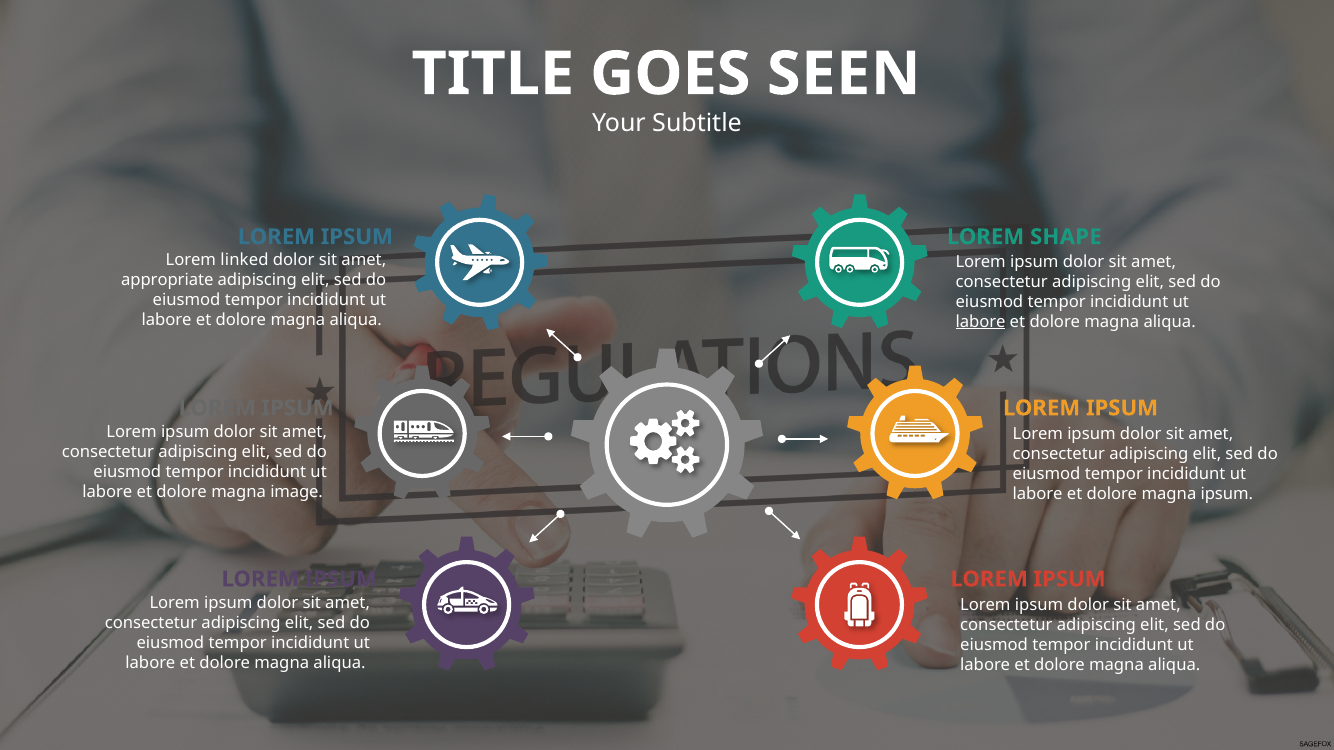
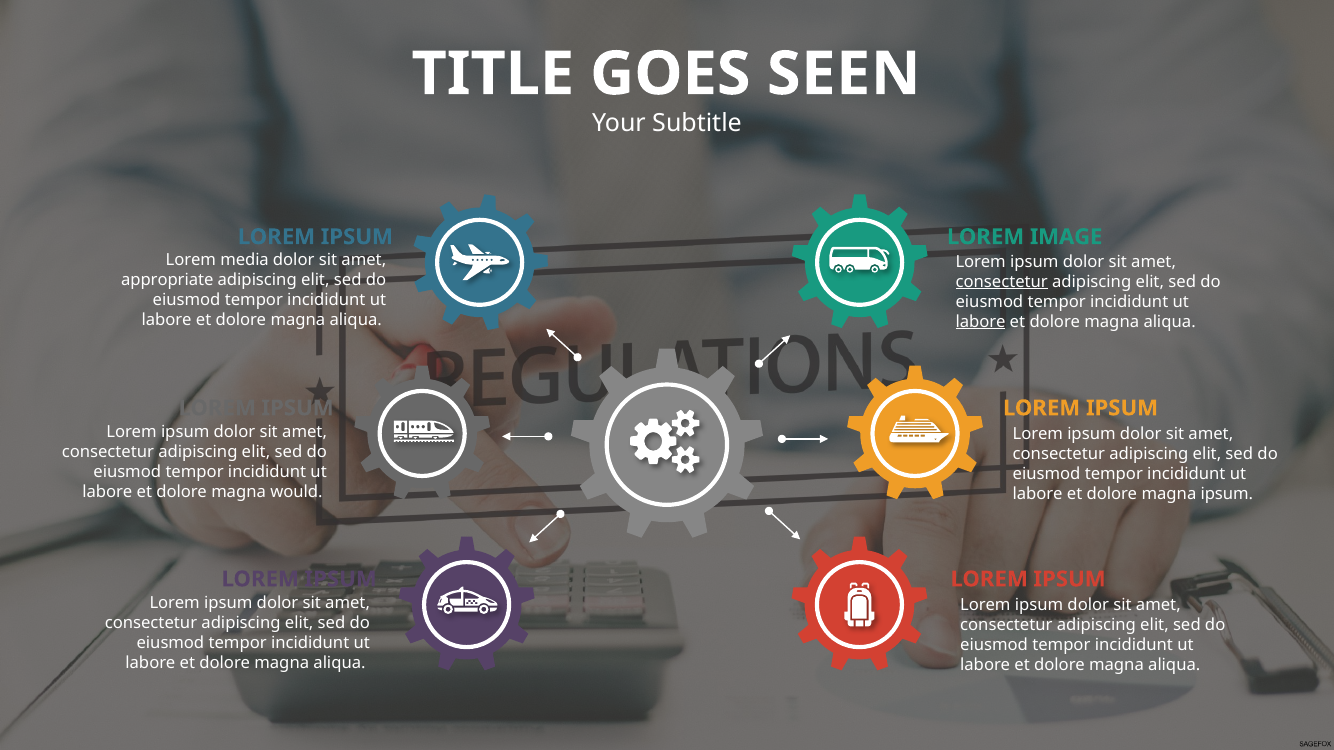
SHAPE: SHAPE -> IMAGE (1066, 237)
linked: linked -> media (245, 261)
consectetur underline: none -> present (1002, 282)
image: image -> would (297, 492)
